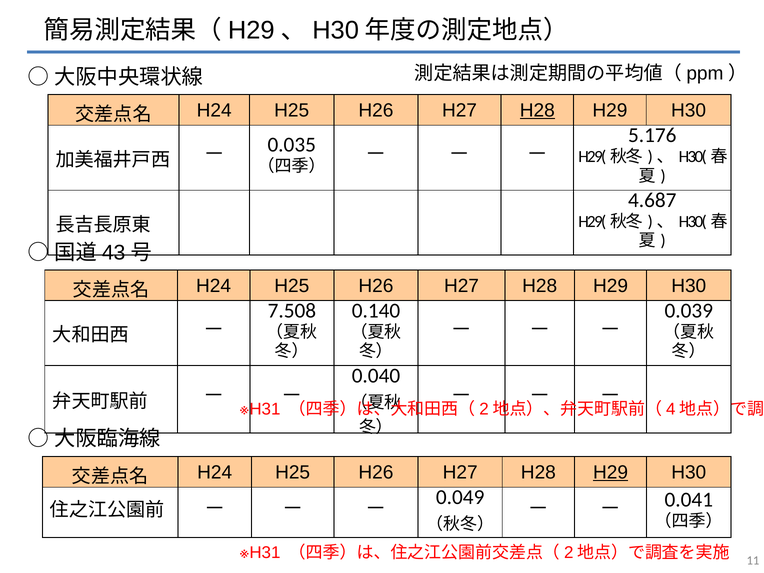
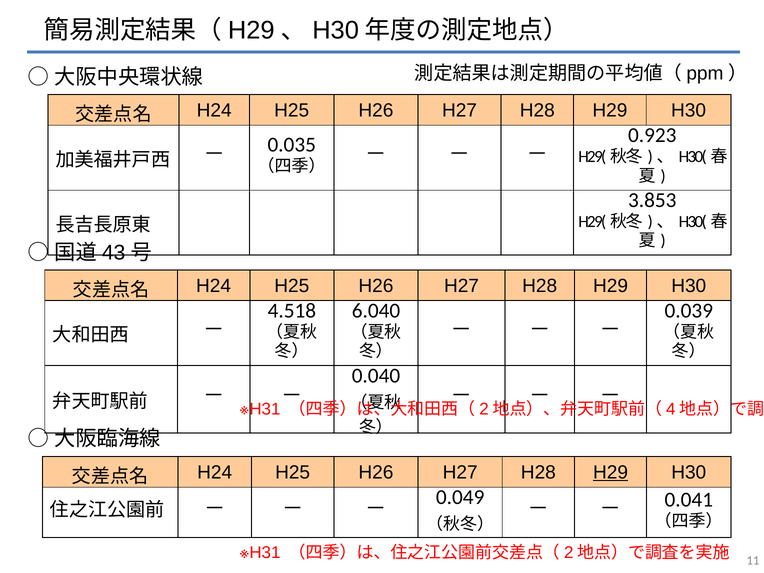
H28 underline: present -> none (537, 110)
5.176: 5.176 -> 0.923 (652, 135)
4.687: 4.687 -> 3.853 (652, 200)
7.508: 7.508 -> 4.518 (292, 311)
0.140: 0.140 -> 6.040 (376, 311)
